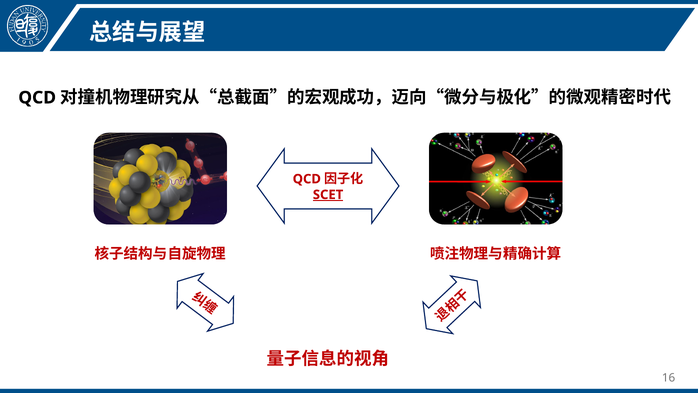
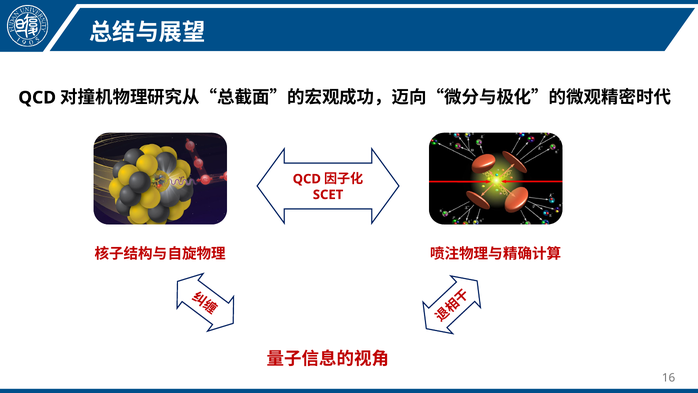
SCET underline: present -> none (328, 195)
